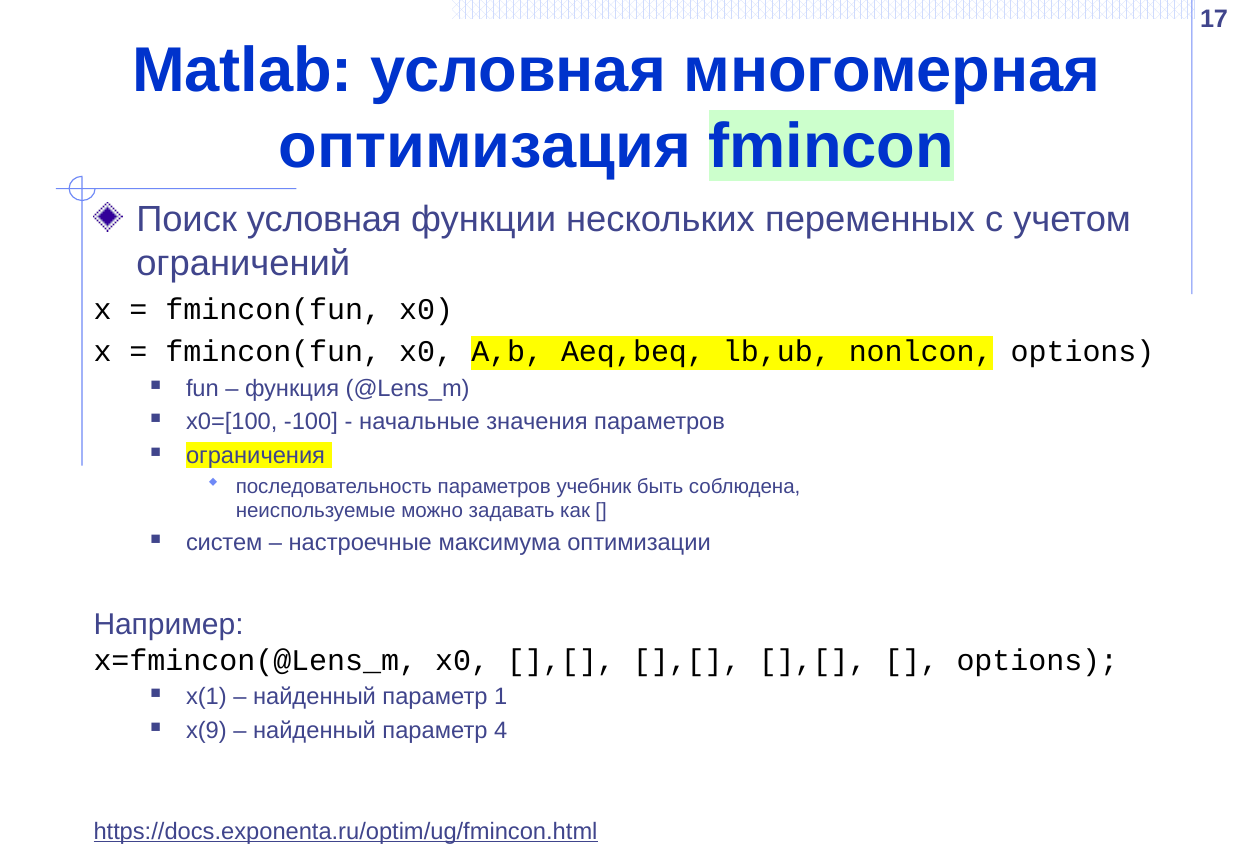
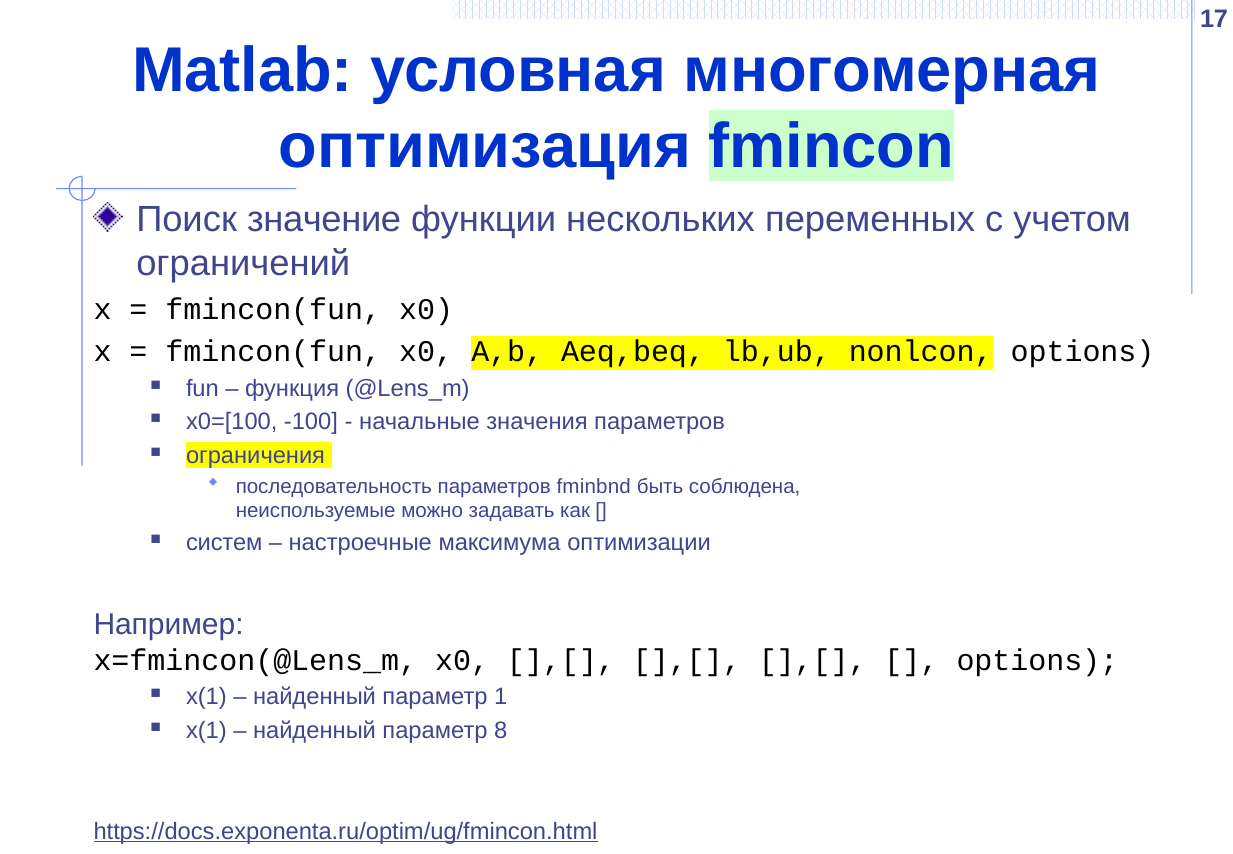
Поиск условная: условная -> значение (324, 220)
учебник: учебник -> fminbnd (594, 486)
x(9: x(9 -> x(1 (206, 730)
4: 4 -> 8 (501, 730)
